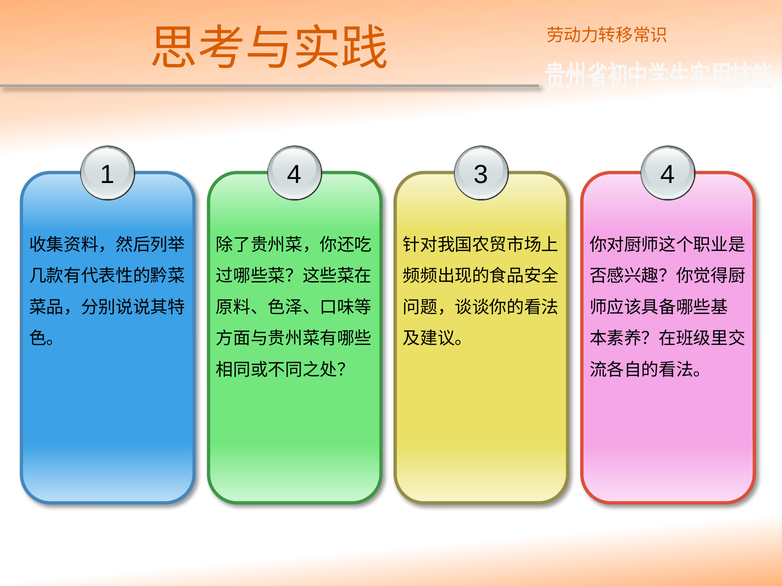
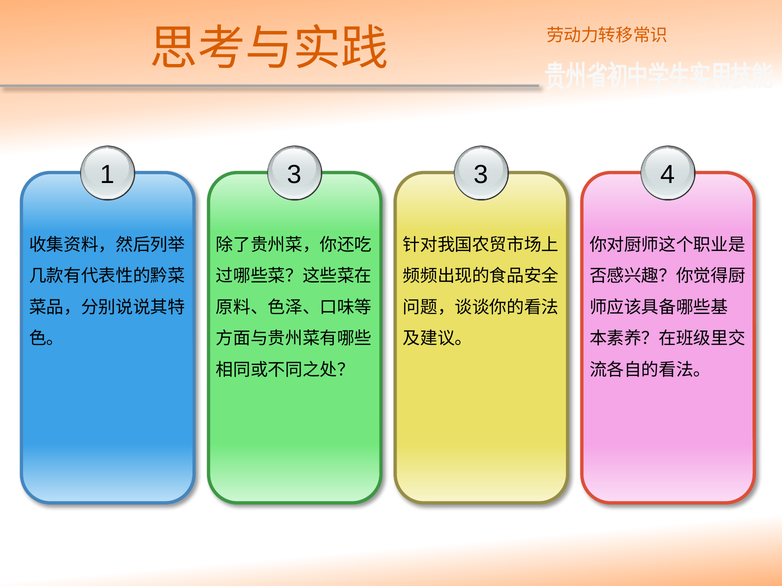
1 4: 4 -> 3 (294, 175)
